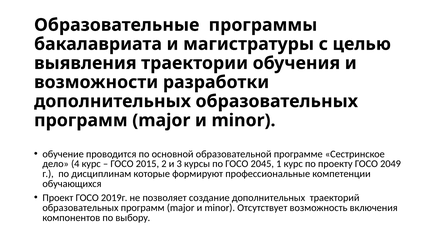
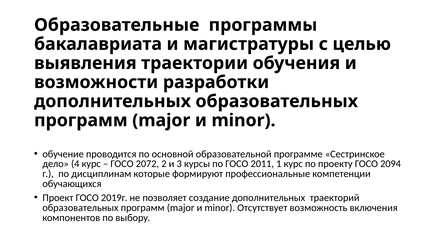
2015: 2015 -> 2072 (147, 164)
2045: 2045 -> 2011 (262, 164)
2049: 2049 -> 2094 (391, 164)
